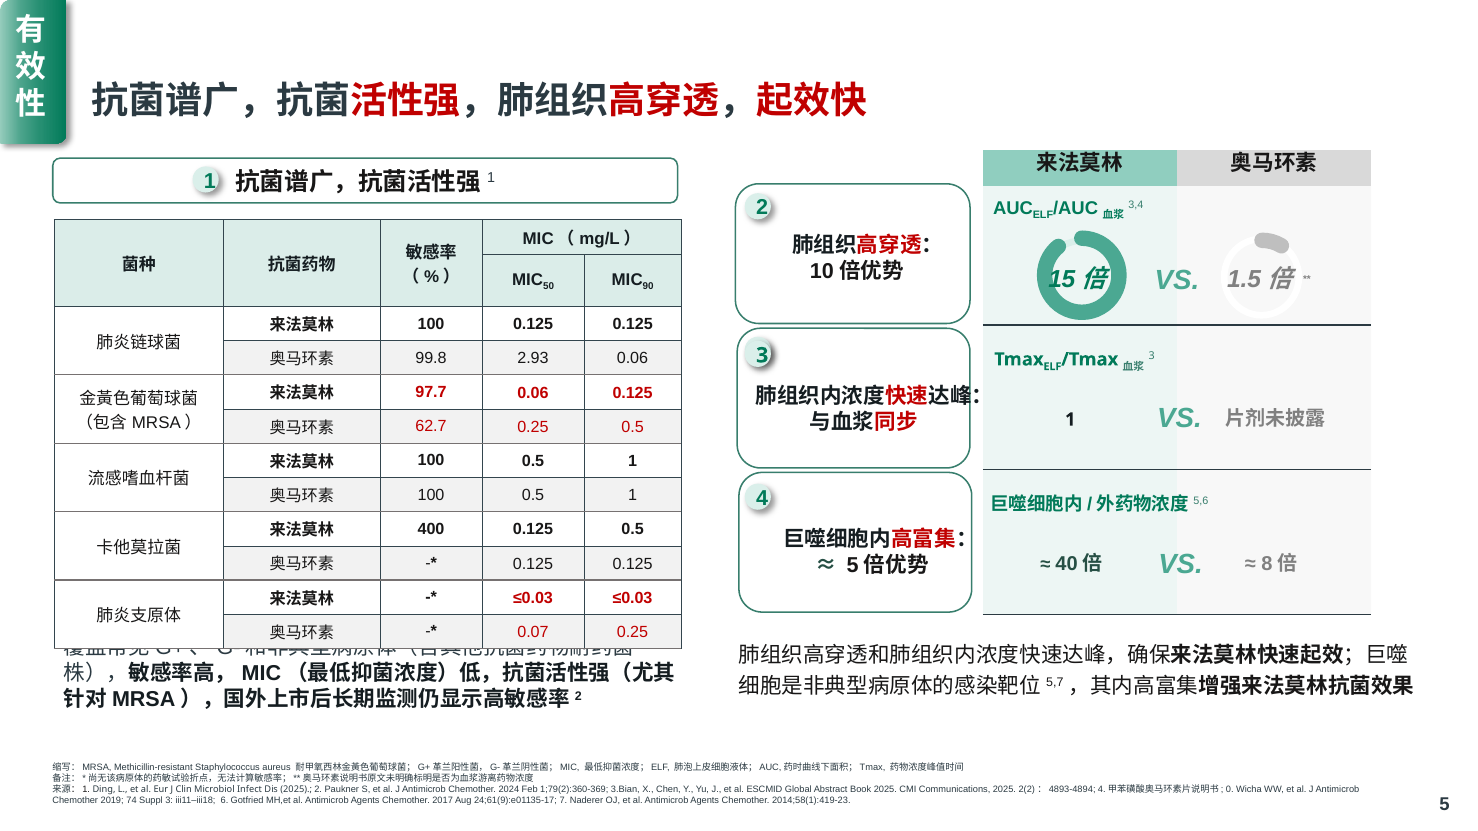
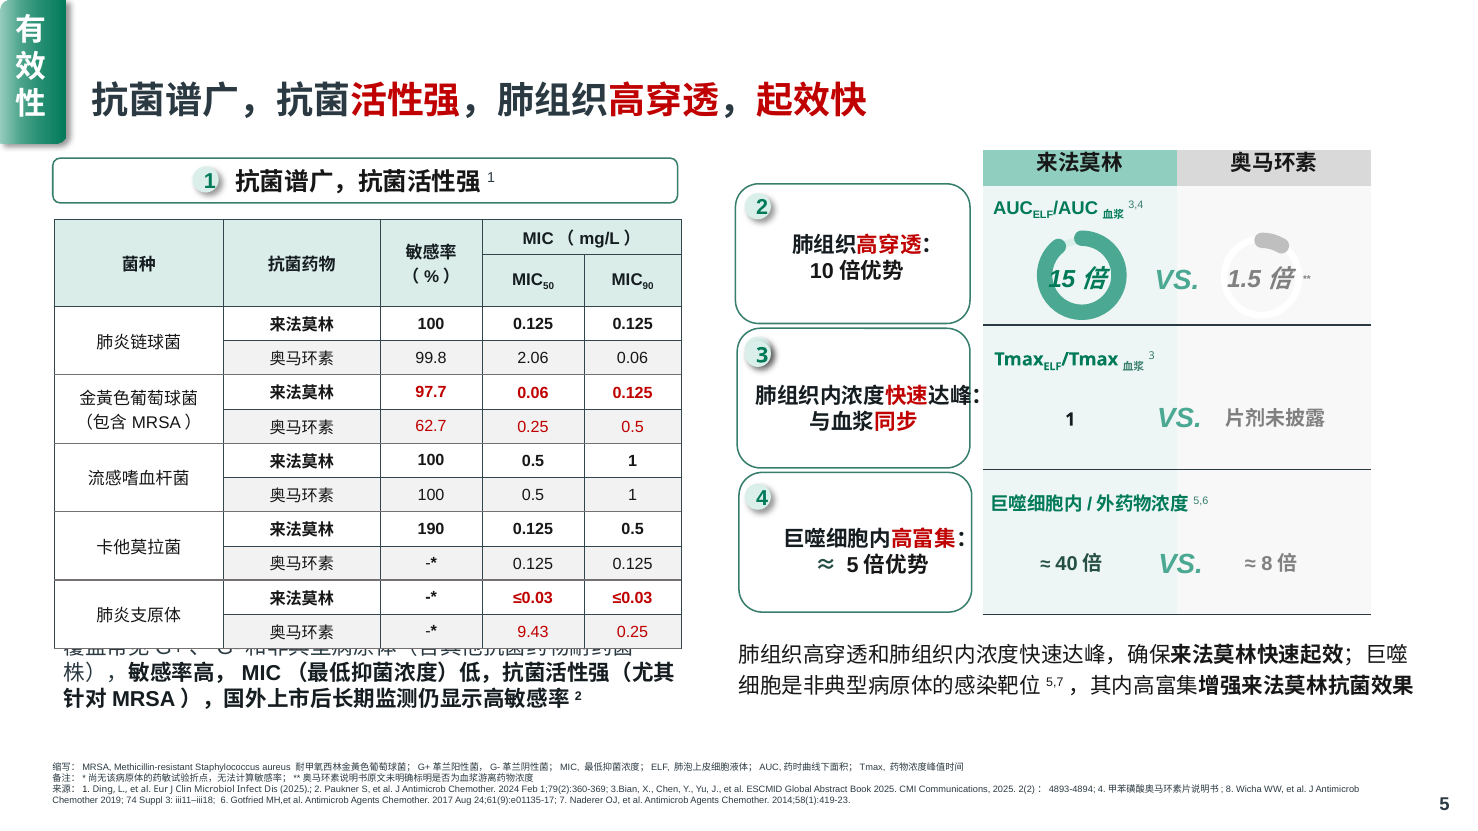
2.93: 2.93 -> 2.06 (533, 359)
400: 400 -> 190 (431, 529)
0.07: 0.07 -> 9.43 (533, 632)
0: 0 -> 8 (1230, 790)
